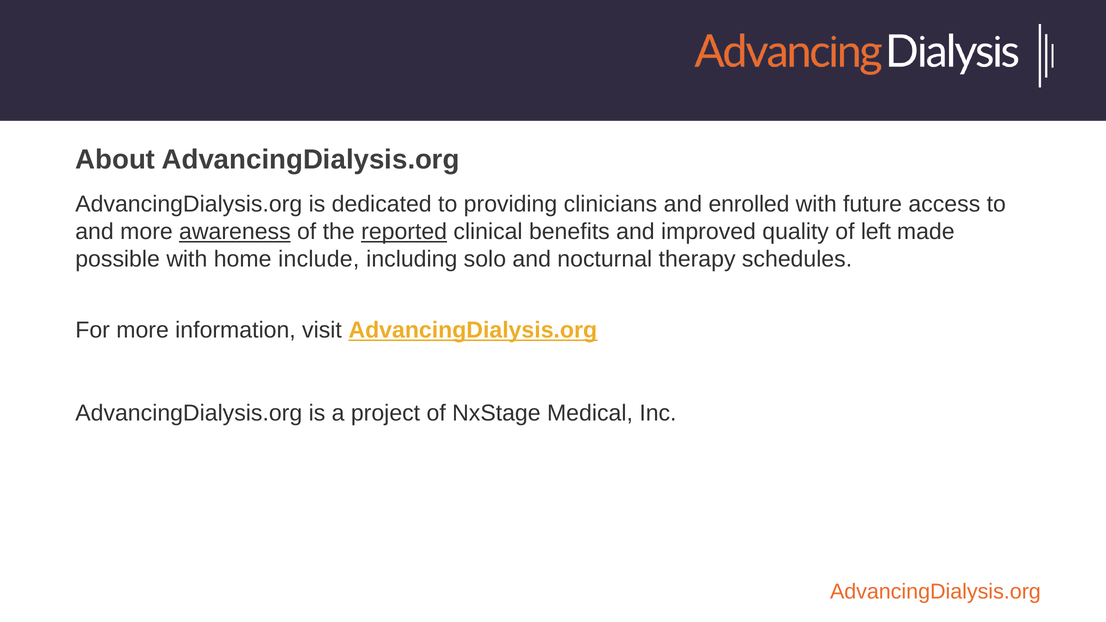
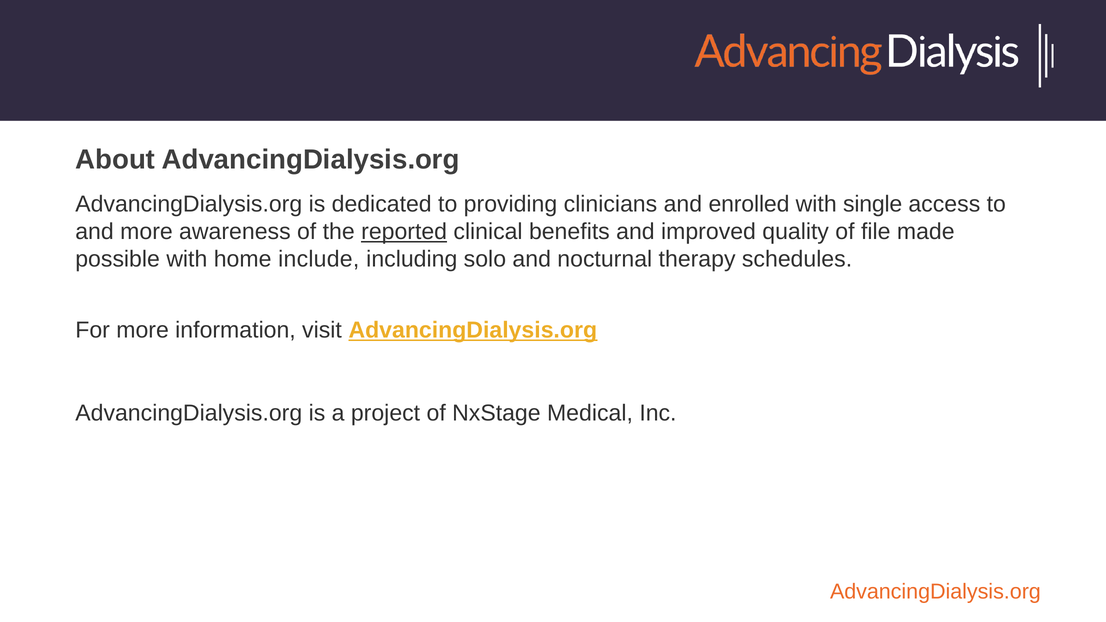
future: future -> single (873, 204)
awareness underline: present -> none (235, 232)
left: left -> file (876, 232)
